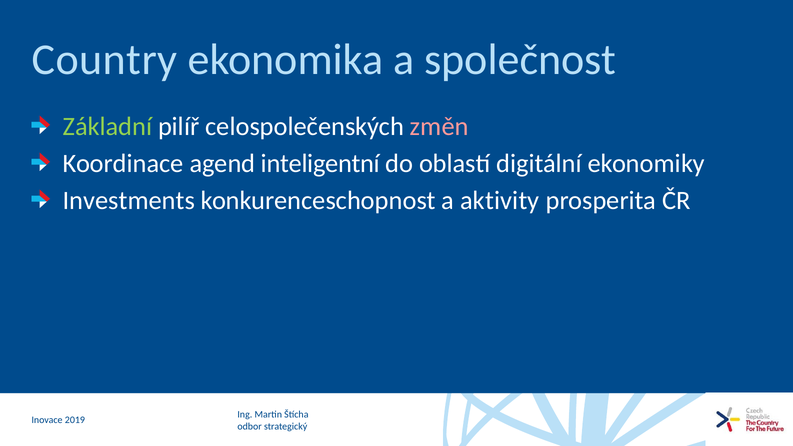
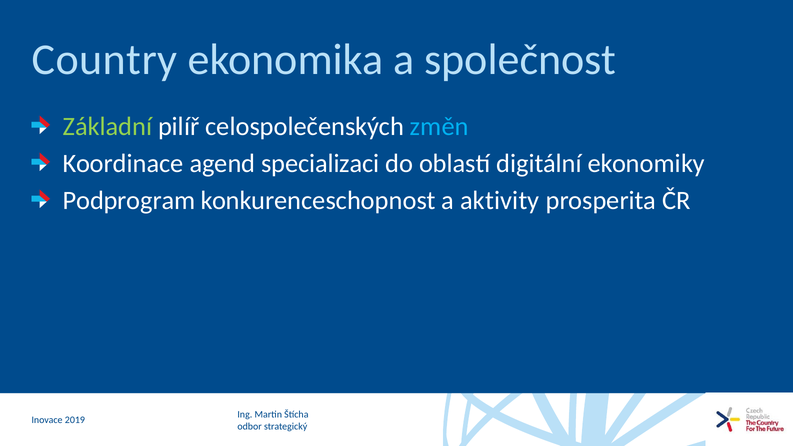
změn colour: pink -> light blue (439, 127)
inteligentní: inteligentní -> specializaci (320, 164)
Investments: Investments -> Podprogram (129, 201)
